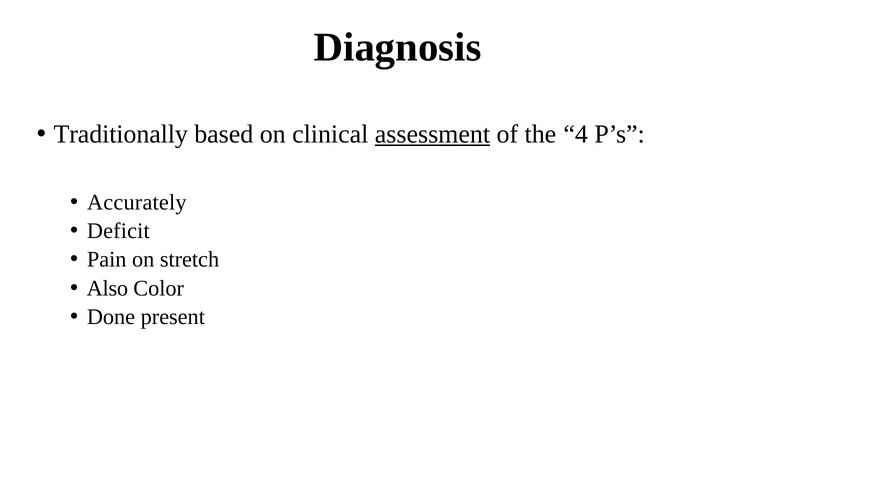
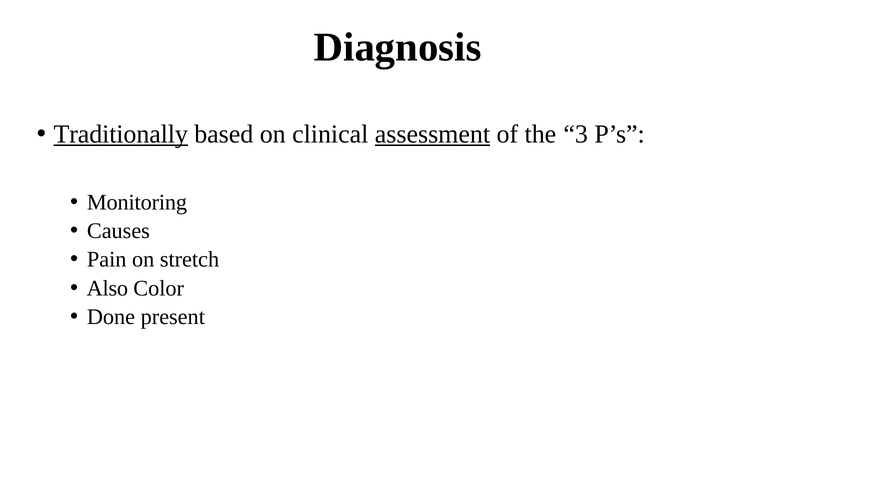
Traditionally underline: none -> present (121, 134)
4: 4 -> 3 (576, 134)
Accurately: Accurately -> Monitoring (137, 202)
Deficit: Deficit -> Causes (118, 231)
